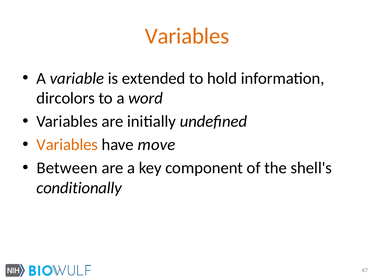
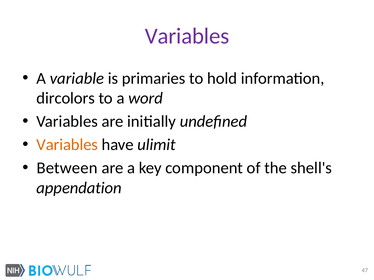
Variables colour: orange -> purple (187, 36)
extended: extended -> primaries (154, 78)
move: move -> ulimit (157, 145)
conditionally: conditionally -> appendation (79, 188)
